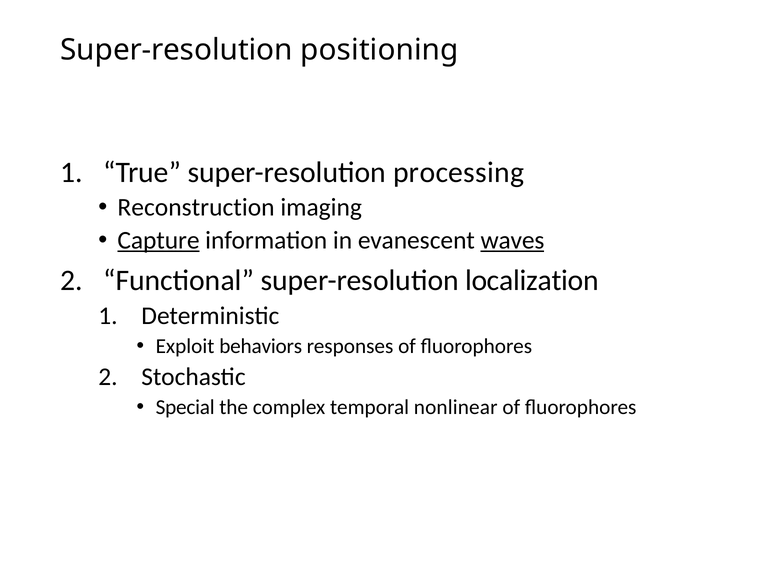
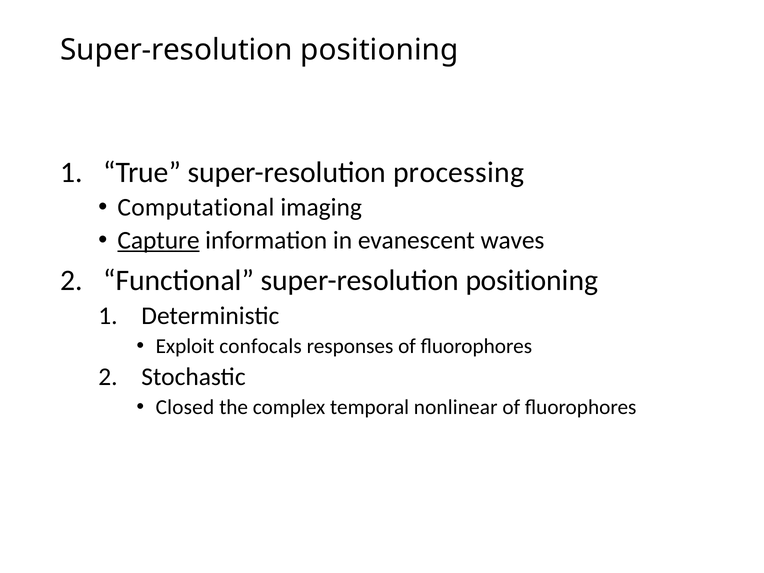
Reconstruction: Reconstruction -> Computational (196, 207)
waves underline: present -> none (512, 240)
Functional super-resolution localization: localization -> positioning (532, 281)
behaviors: behaviors -> confocals (260, 346)
Special: Special -> Closed (185, 407)
